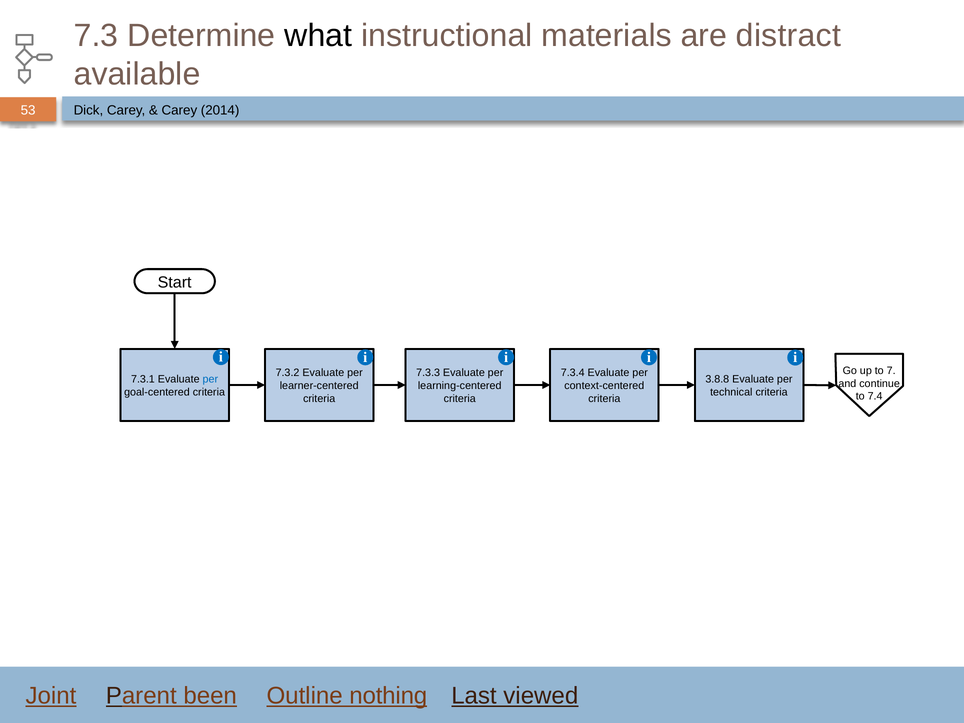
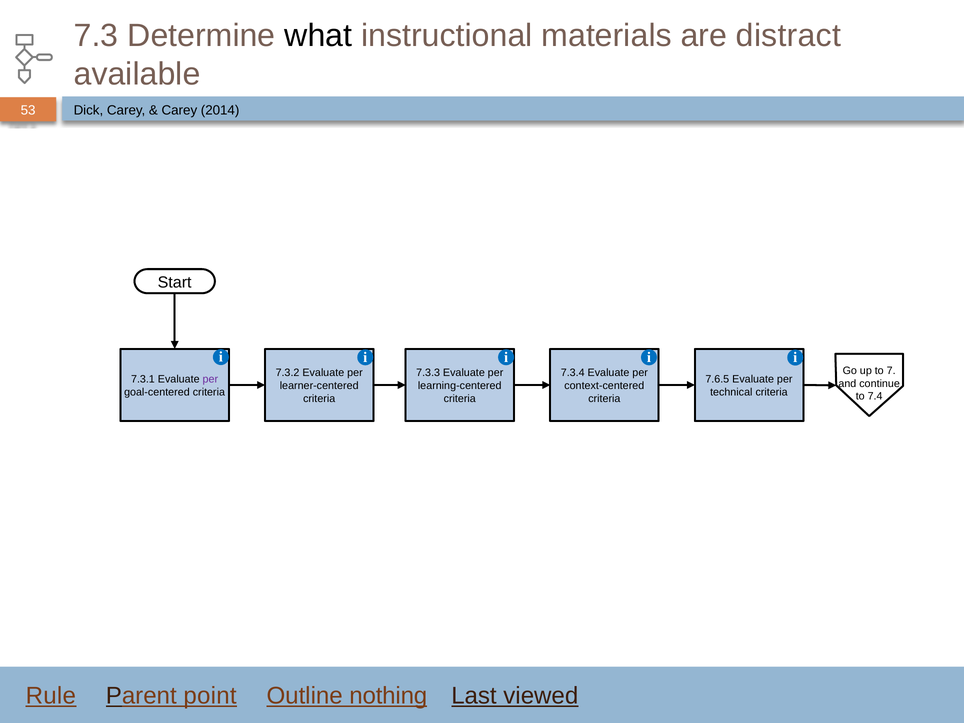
per colour: blue -> purple (210, 379)
3.8.8: 3.8.8 -> 7.6.5 (717, 379)
Joint: Joint -> Rule (51, 696)
been: been -> point (210, 696)
